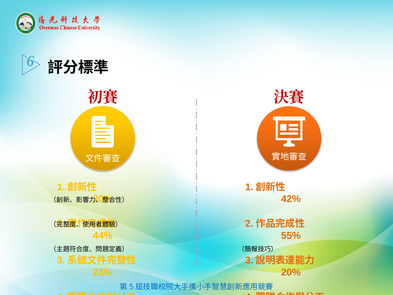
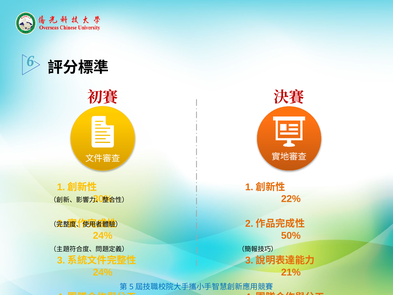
42%: 42% -> 22% (291, 199)
44%: 44% -> 24% (103, 235)
55%: 55% -> 50% (291, 235)
23%: 23% -> 24% (103, 272)
20%: 20% -> 21% (291, 272)
